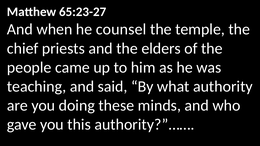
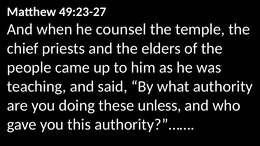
65:23-27: 65:23-27 -> 49:23-27 (83, 12)
minds: minds -> unless (159, 106)
